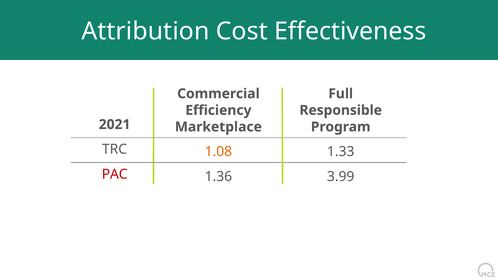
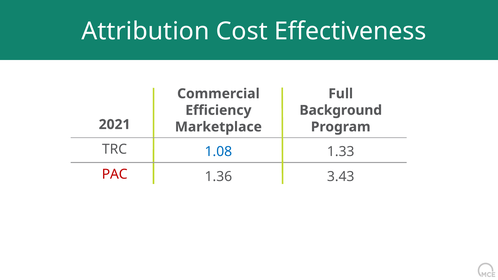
Responsible: Responsible -> Background (341, 110)
1.08 colour: orange -> blue (218, 152)
3.99: 3.99 -> 3.43 (341, 177)
